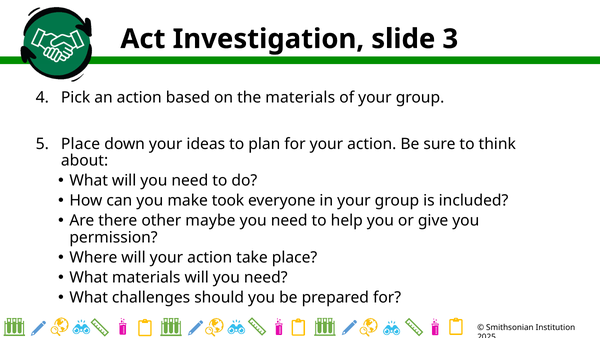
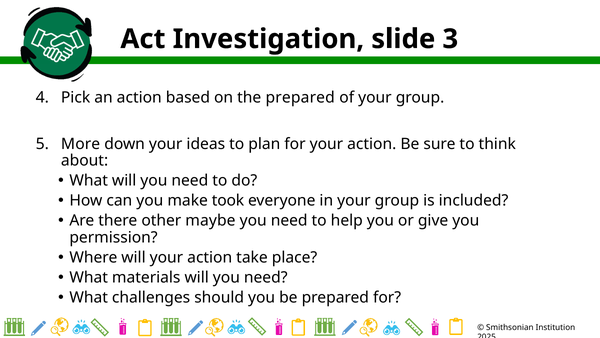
the materials: materials -> prepared (300, 97)
Place: Place -> More (81, 144)
